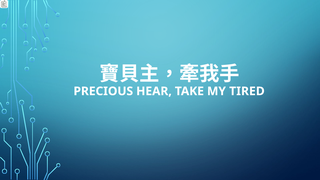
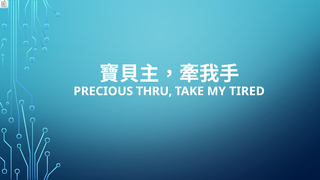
HEAR: HEAR -> THRU (154, 91)
